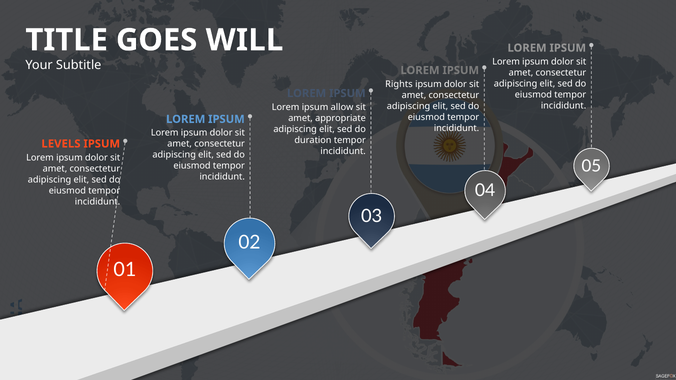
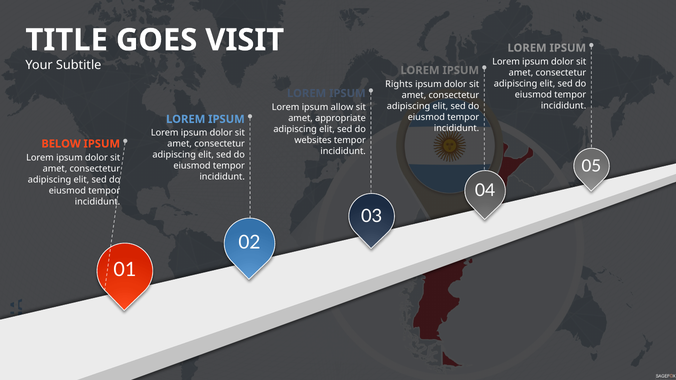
WILL: WILL -> VISIT (245, 40)
duration: duration -> websites (313, 140)
LEVELS: LEVELS -> BELOW (61, 144)
